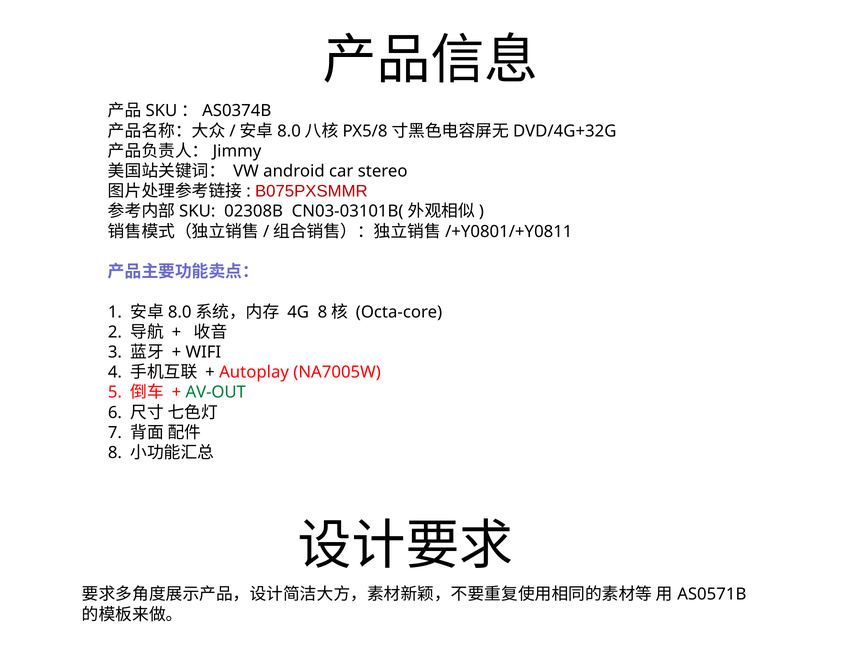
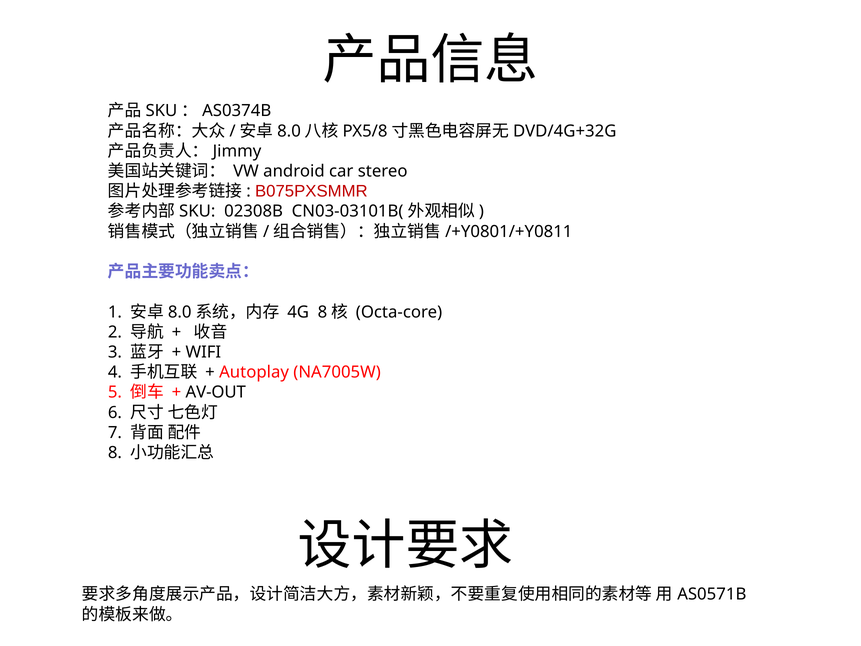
AV-OUT colour: green -> black (216, 392)
